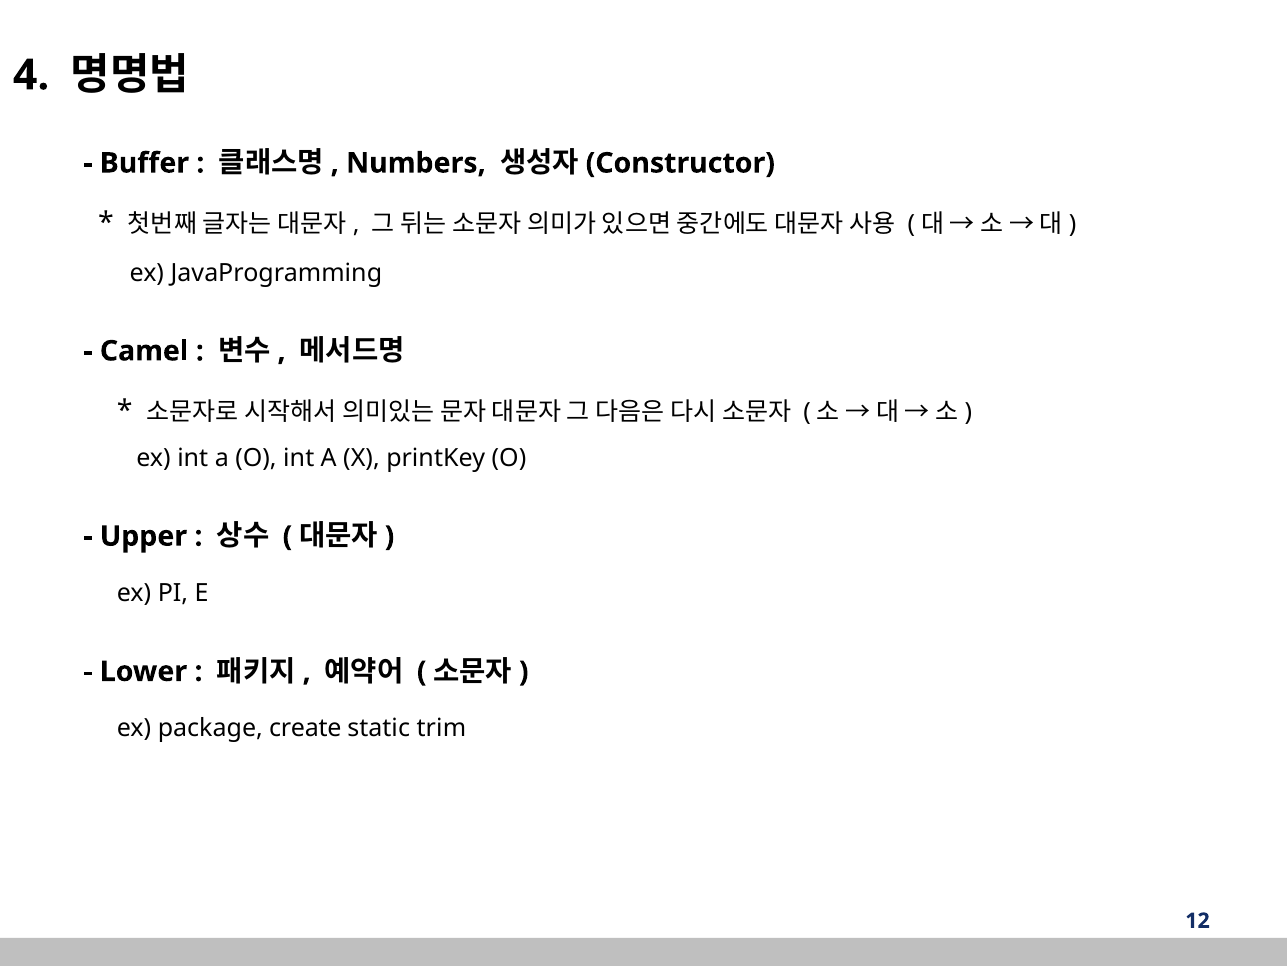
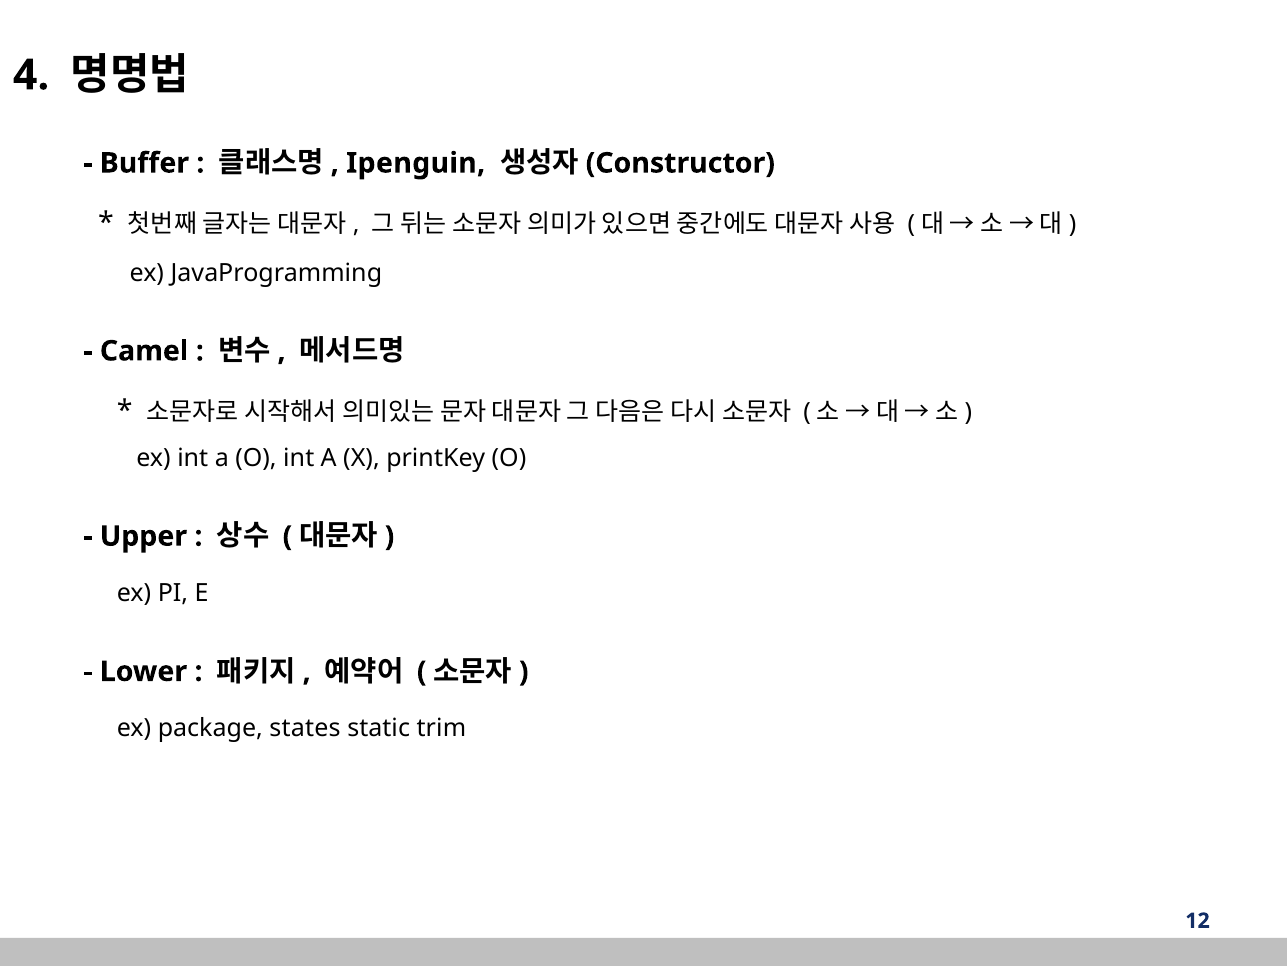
Numbers: Numbers -> Ipenguin (416, 163)
create: create -> states (305, 728)
